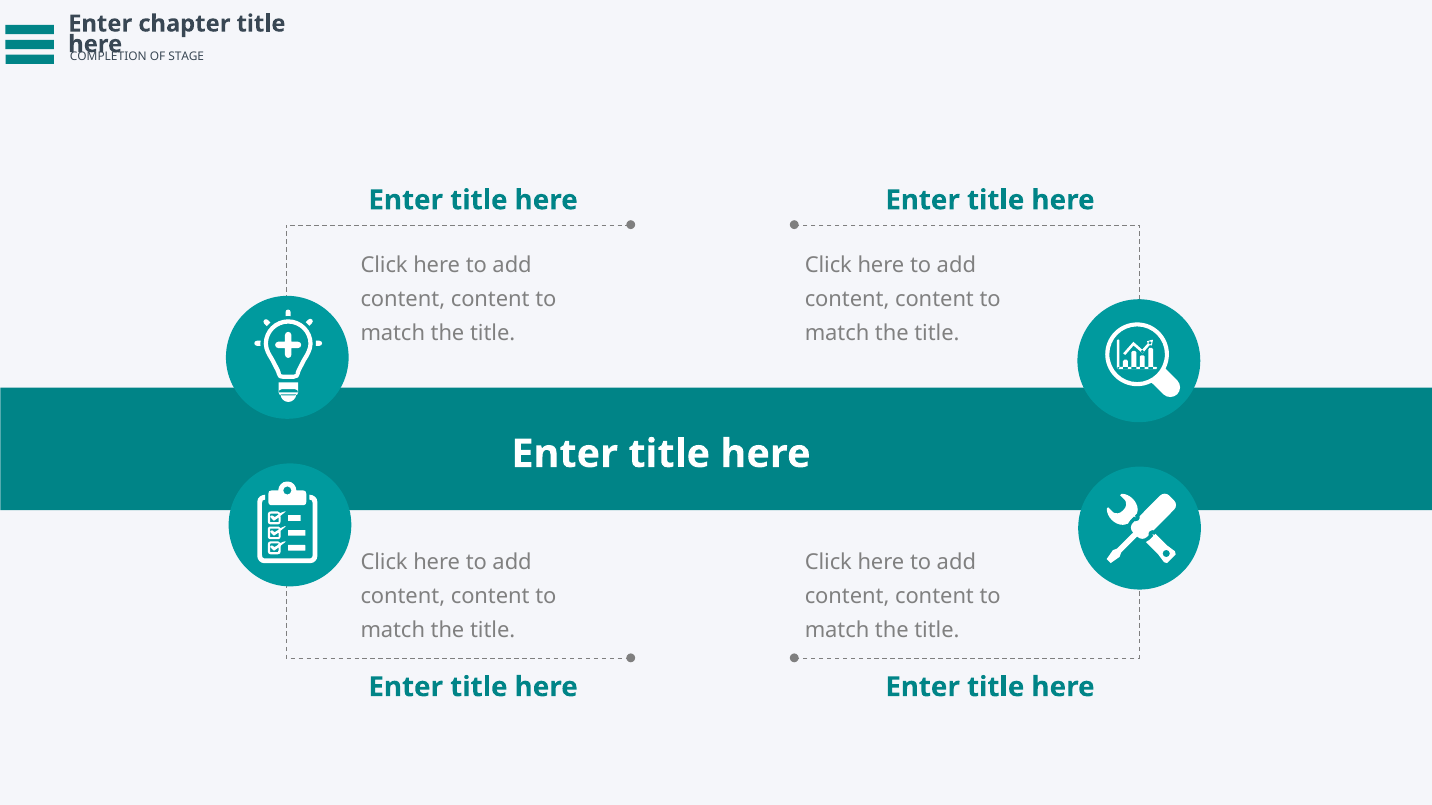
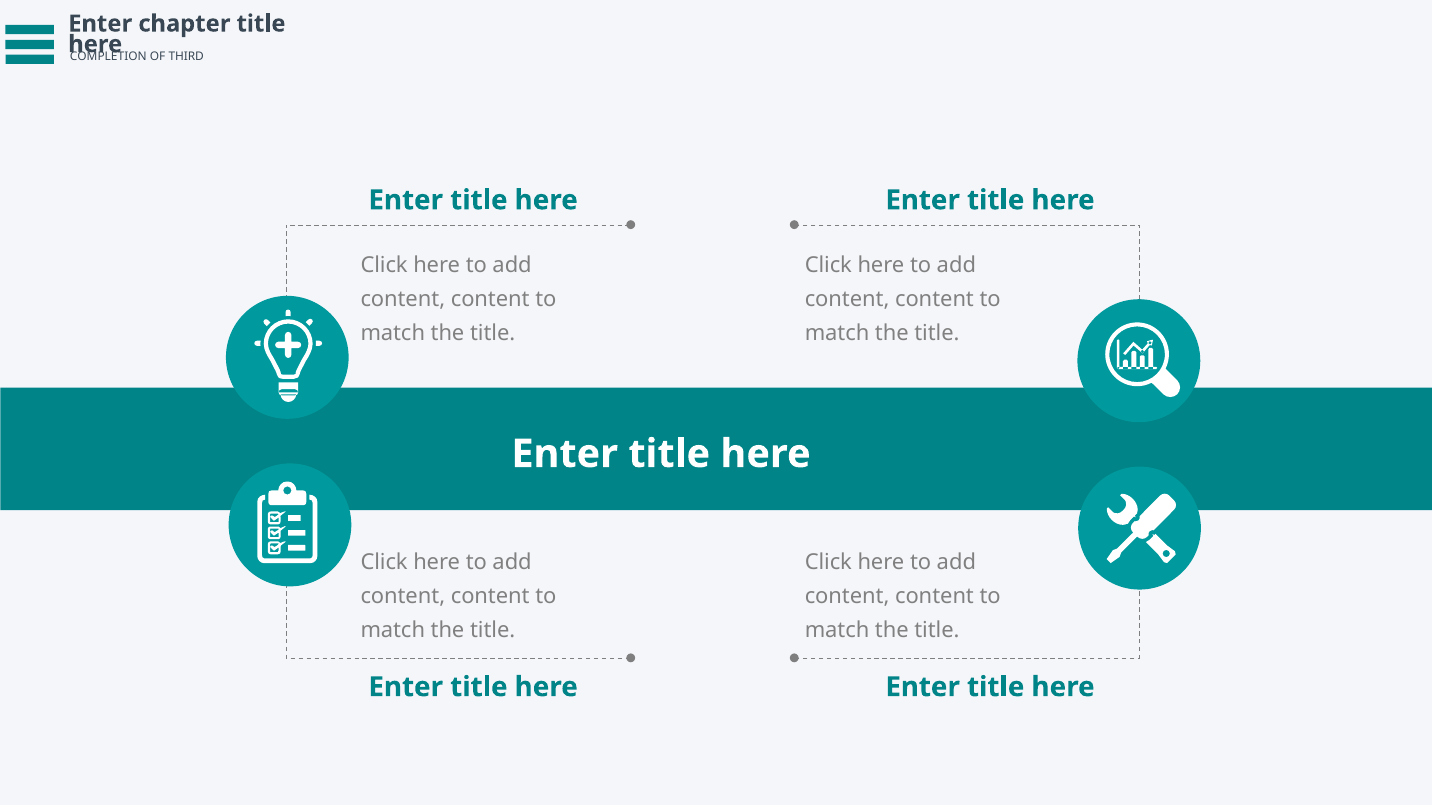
STAGE: STAGE -> THIRD (186, 57)
